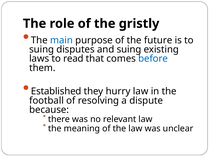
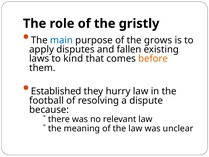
future: future -> grows (158, 40)
suing: suing -> apply (42, 49)
and suing: suing -> fallen (129, 49)
read: read -> kind (73, 59)
before colour: blue -> orange (153, 59)
